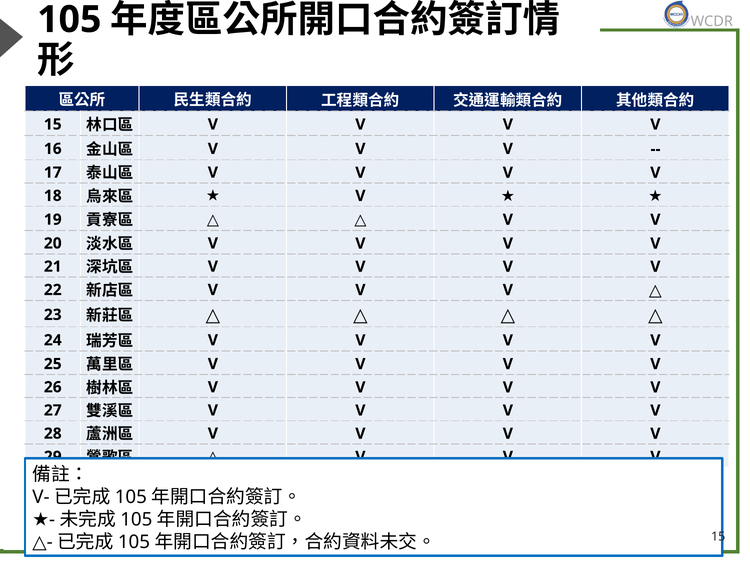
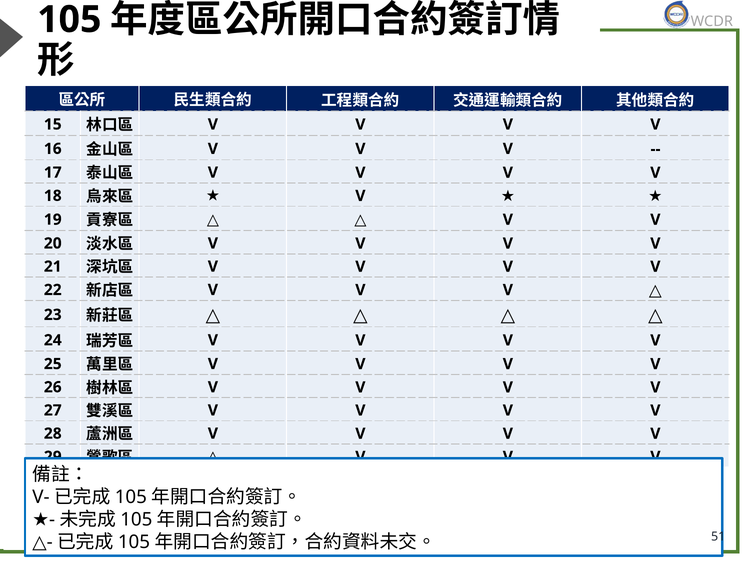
15: 15 -> 51 (718, 536)
